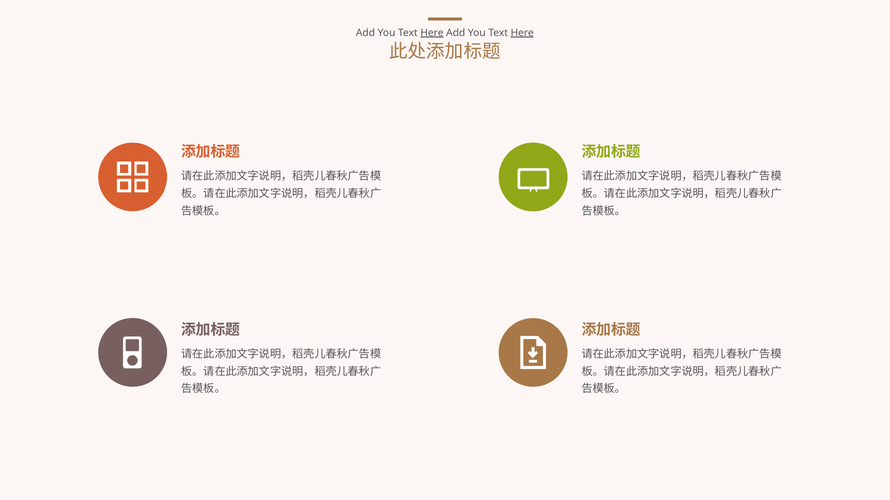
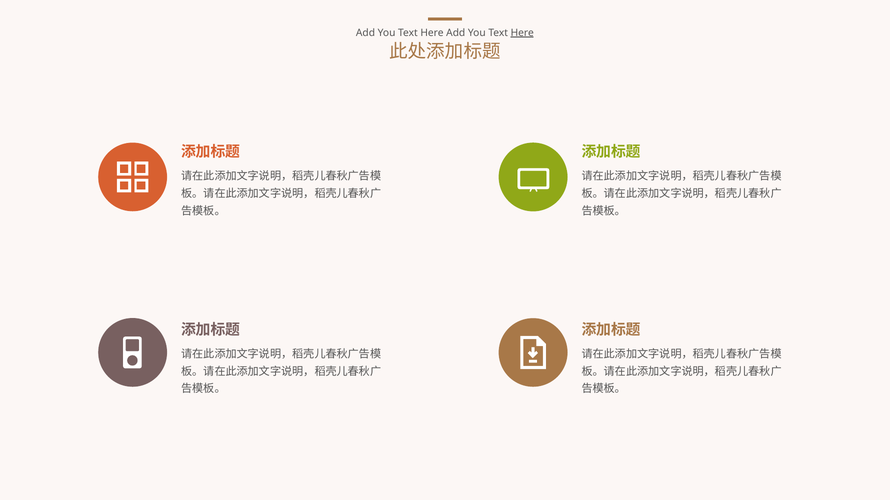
Here underline: present -> none (432, 33)
